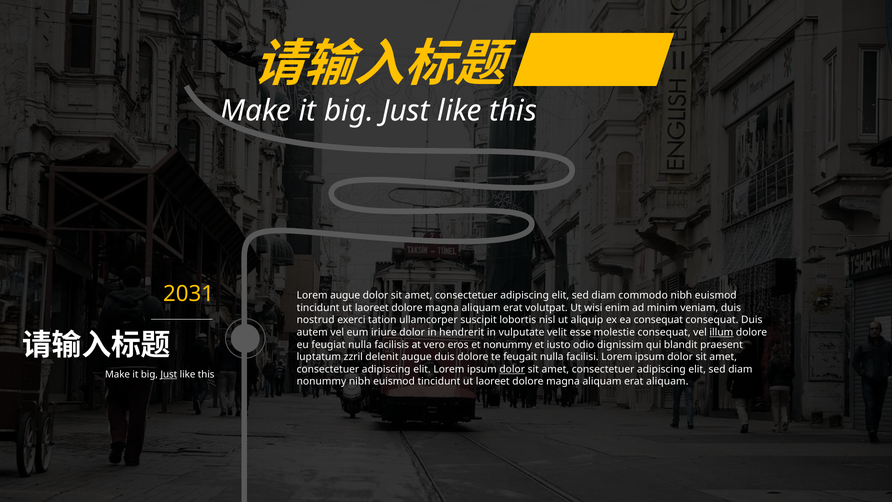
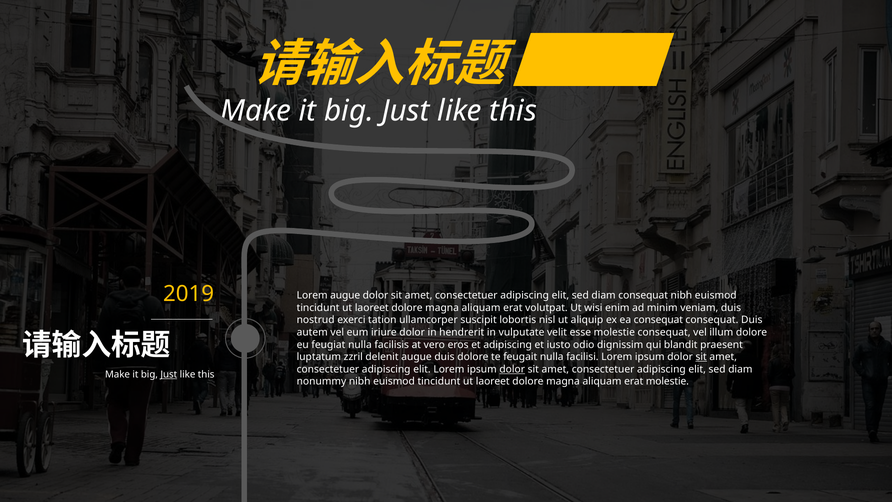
2031: 2031 -> 2019 (189, 294)
diam commodo: commodo -> consequat (643, 295)
illum underline: present -> none (721, 332)
et nonummy: nonummy -> adipiscing (508, 345)
sit underline: none -> present (701, 357)
erat aliquam: aliquam -> molestie (667, 381)
